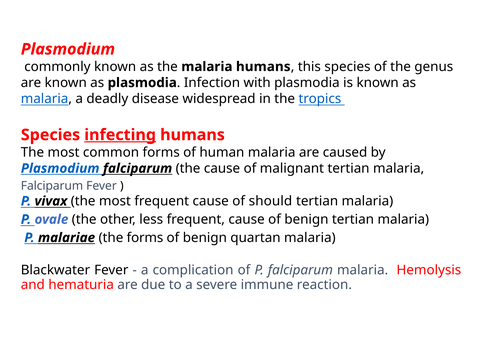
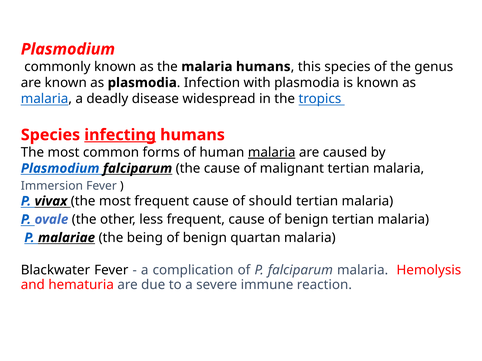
malaria underline: none -> present (272, 153)
Falciparum: Falciparum -> Immersion (52, 186)
the forms: forms -> being (145, 238)
